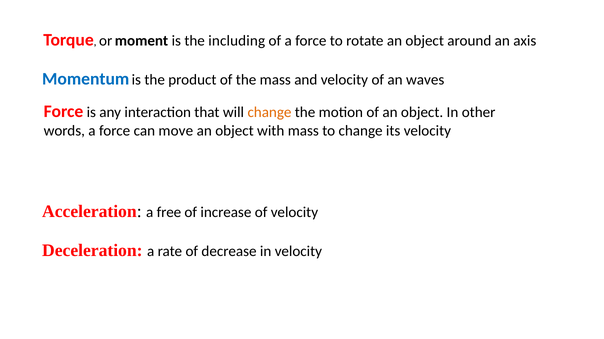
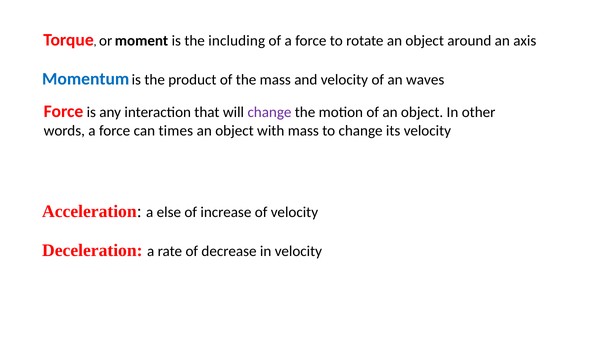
change colour: orange -> purple (269, 113)
move: move -> times (176, 131)
free: free -> else (169, 213)
